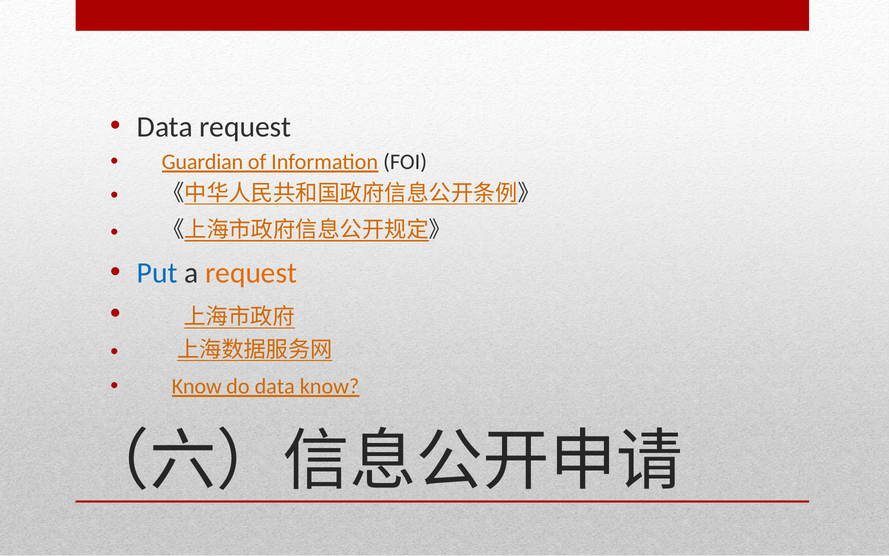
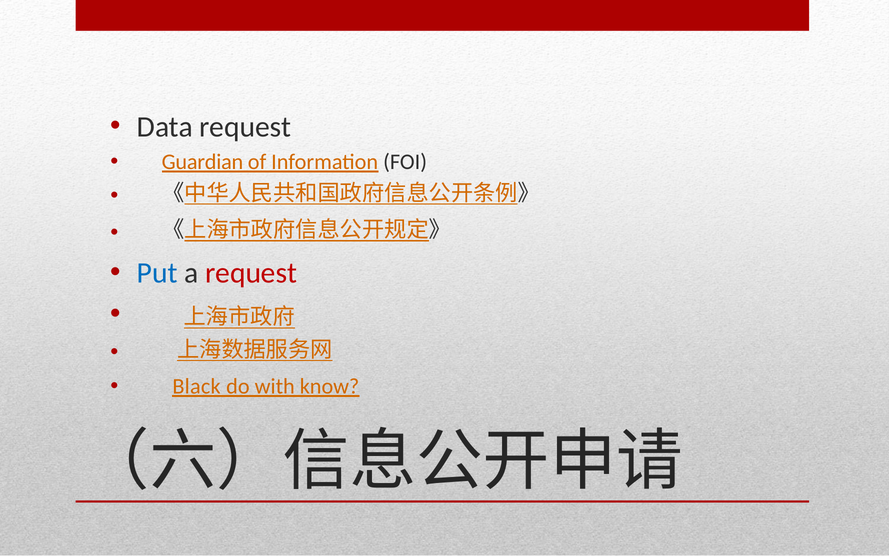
request colour: orange -> red (251, 273)
Know: Know -> Black (197, 386)
do data: data -> with (275, 386)
